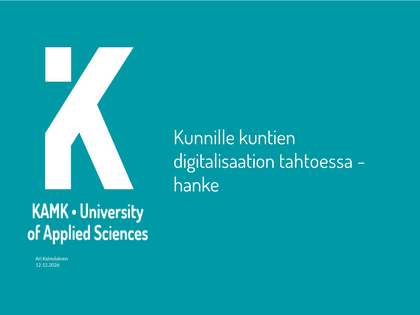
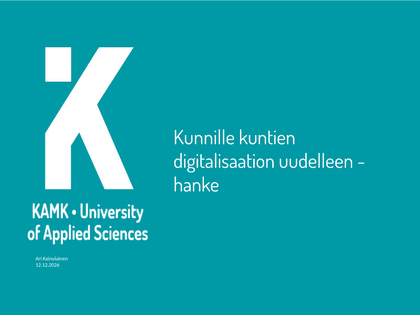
tahtoessa: tahtoessa -> uudelleen (316, 161)
